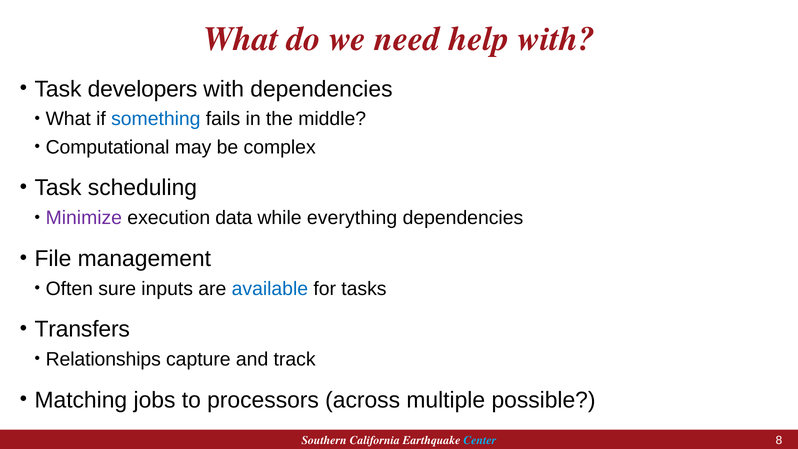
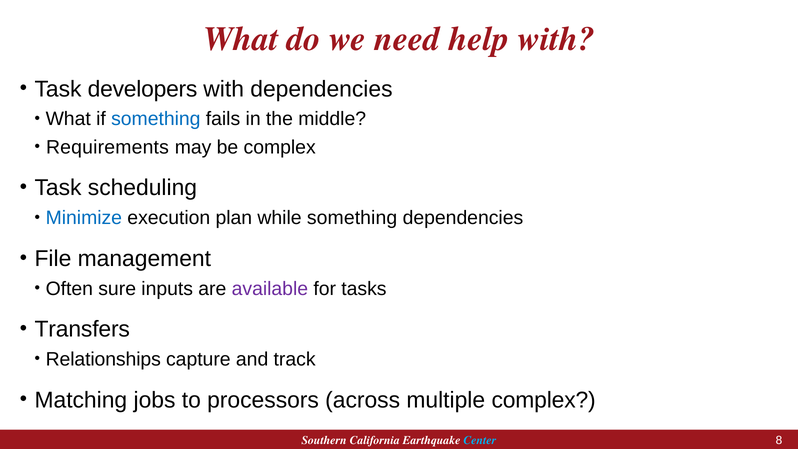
Computational: Computational -> Requirements (107, 147)
Minimize colour: purple -> blue (84, 218)
data: data -> plan (234, 218)
while everything: everything -> something (352, 218)
available colour: blue -> purple (270, 289)
multiple possible: possible -> complex (544, 400)
